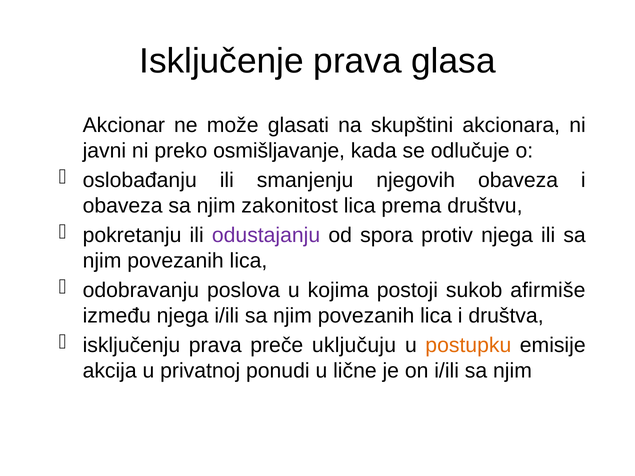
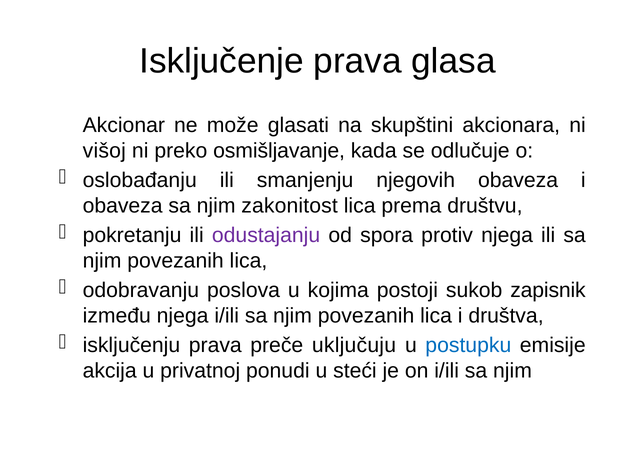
javni: javni -> višoj (104, 151)
afirmiše: afirmiše -> zapisnik (548, 291)
postupku colour: orange -> blue (468, 346)
lične: lične -> steći (355, 371)
